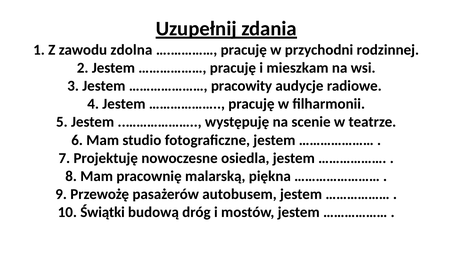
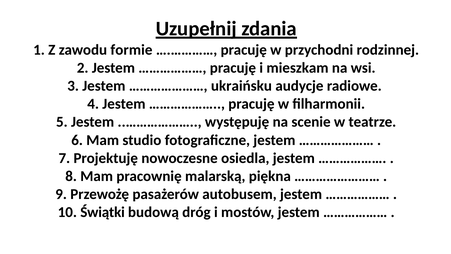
zdolna: zdolna -> formie (131, 50)
pracowity: pracowity -> ukraińsku (241, 86)
